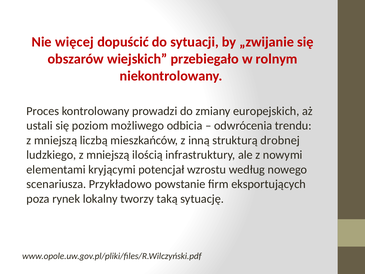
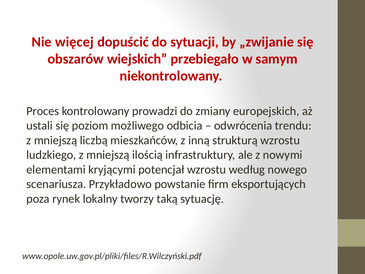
rolnym: rolnym -> samym (277, 59)
strukturą drobnej: drobnej -> wzrostu (280, 140)
